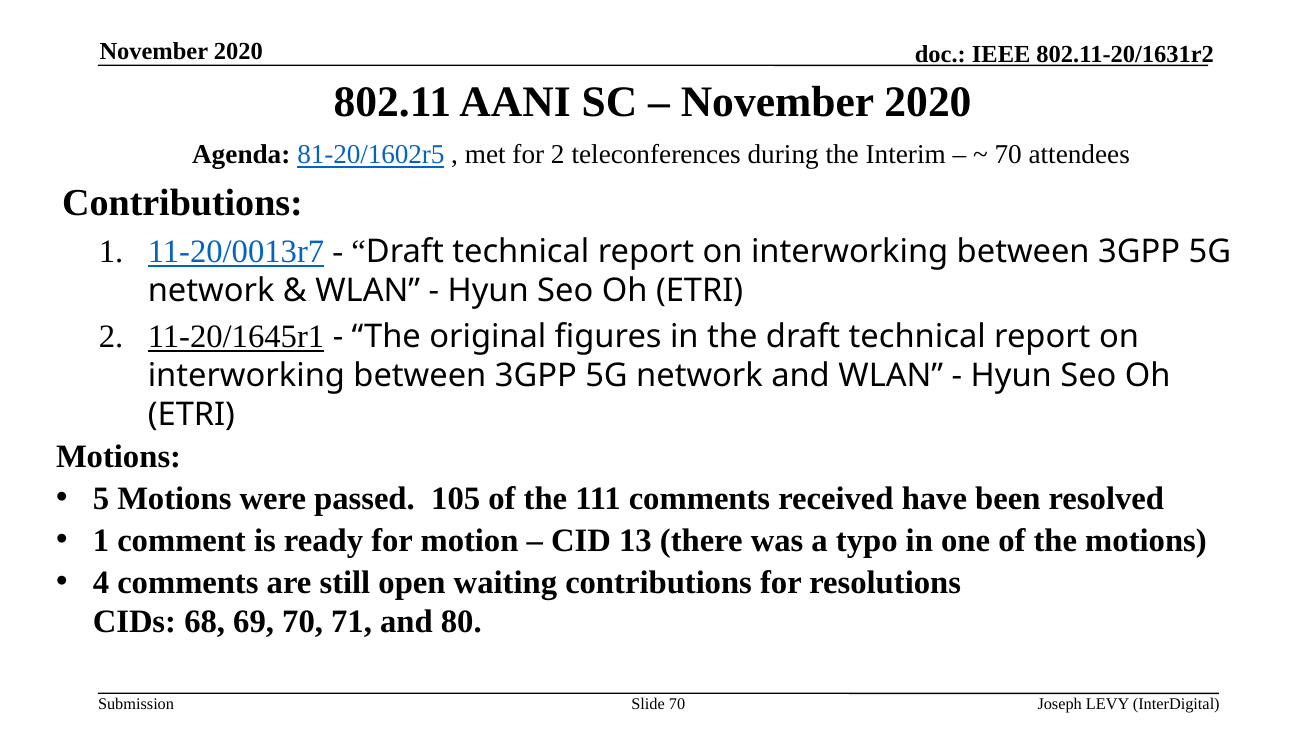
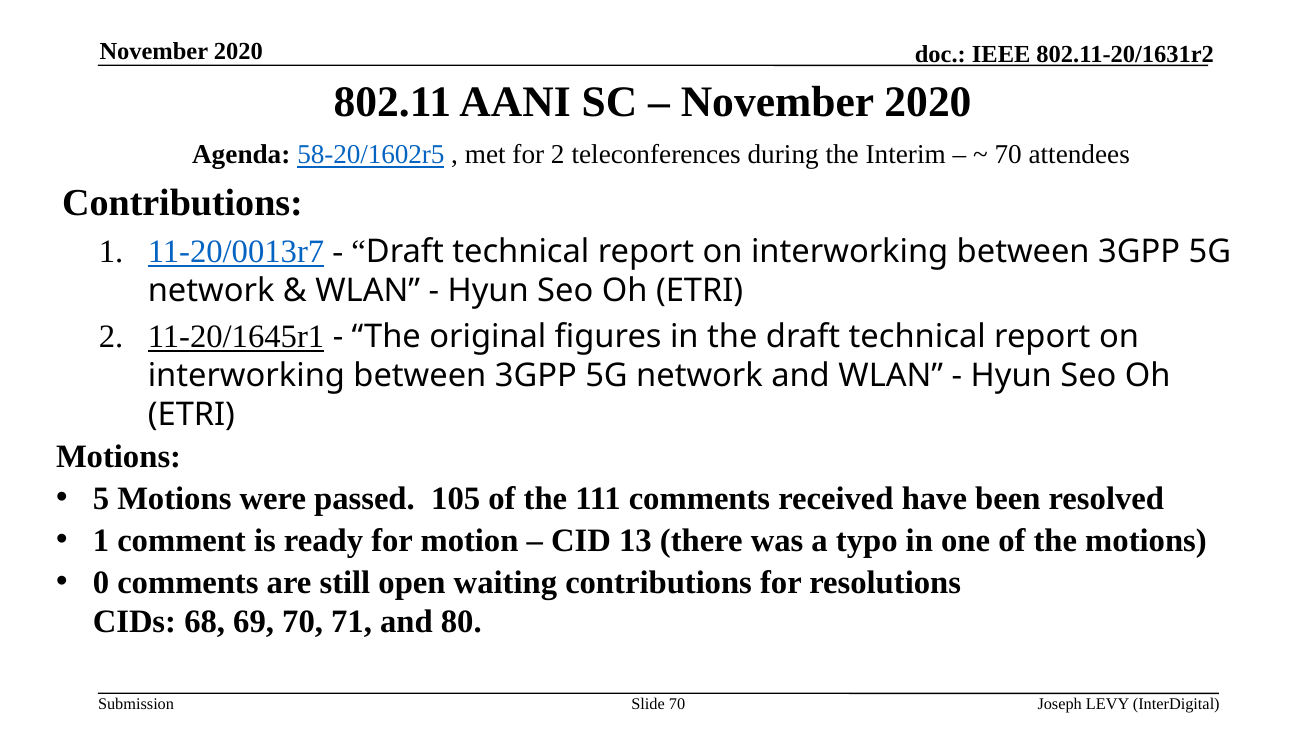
81-20/1602r5: 81-20/1602r5 -> 58-20/1602r5 (371, 155)
4: 4 -> 0 (101, 583)
